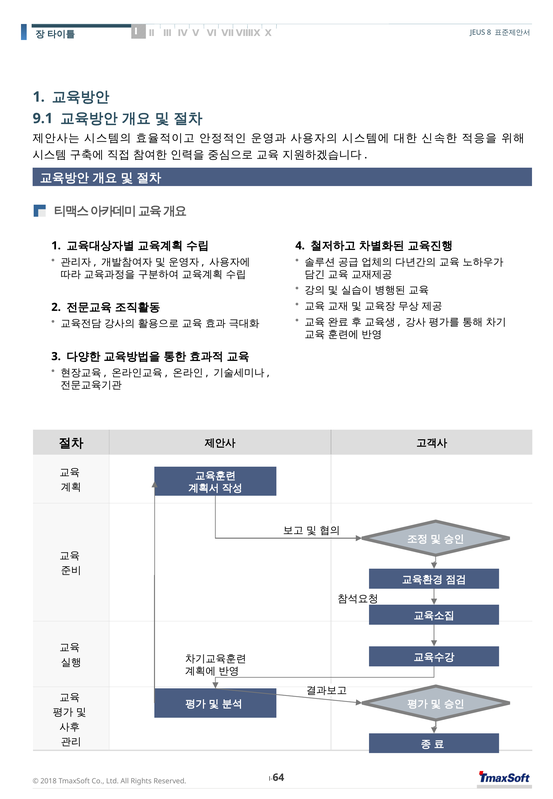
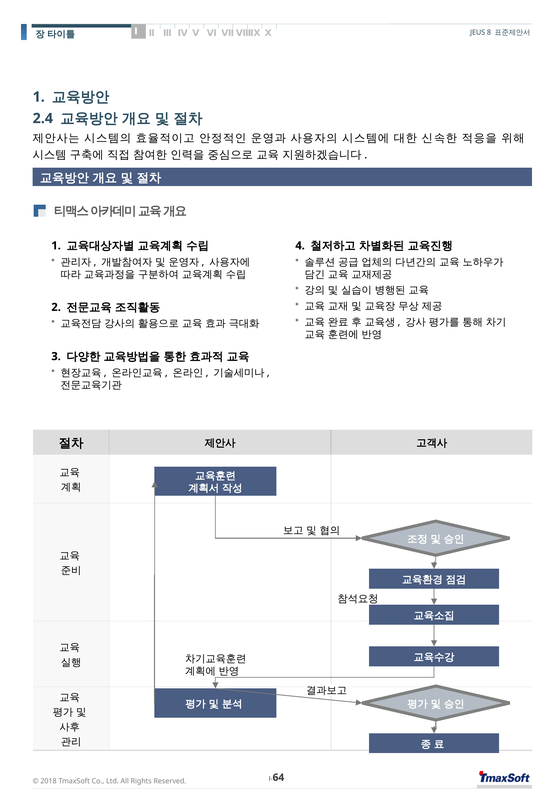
9.1: 9.1 -> 2.4 (43, 118)
